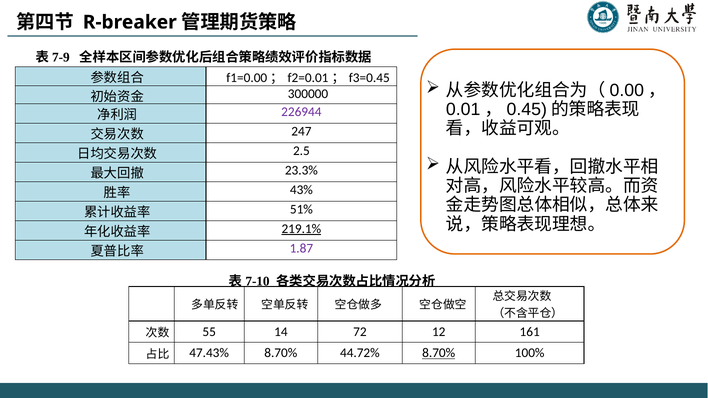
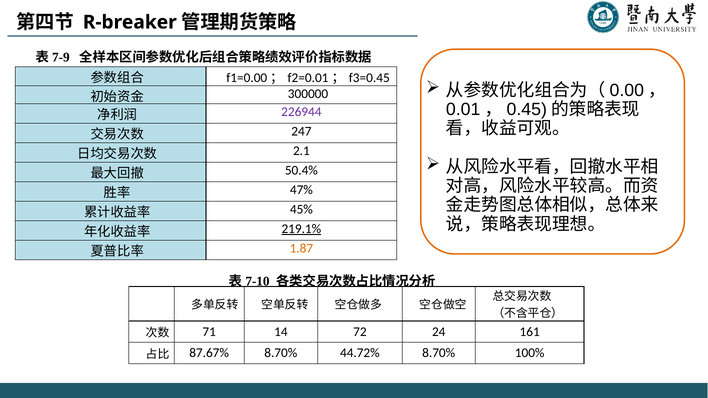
2.5: 2.5 -> 2.1 (301, 151)
23.3%: 23.3% -> 50.4% (301, 171)
43%: 43% -> 47% (301, 190)
51%: 51% -> 45% (301, 210)
1.87 colour: purple -> orange (301, 249)
55: 55 -> 71 (209, 332)
12: 12 -> 24 (439, 332)
47.43%: 47.43% -> 87.67% (209, 353)
8.70% underline: present -> none (439, 353)
